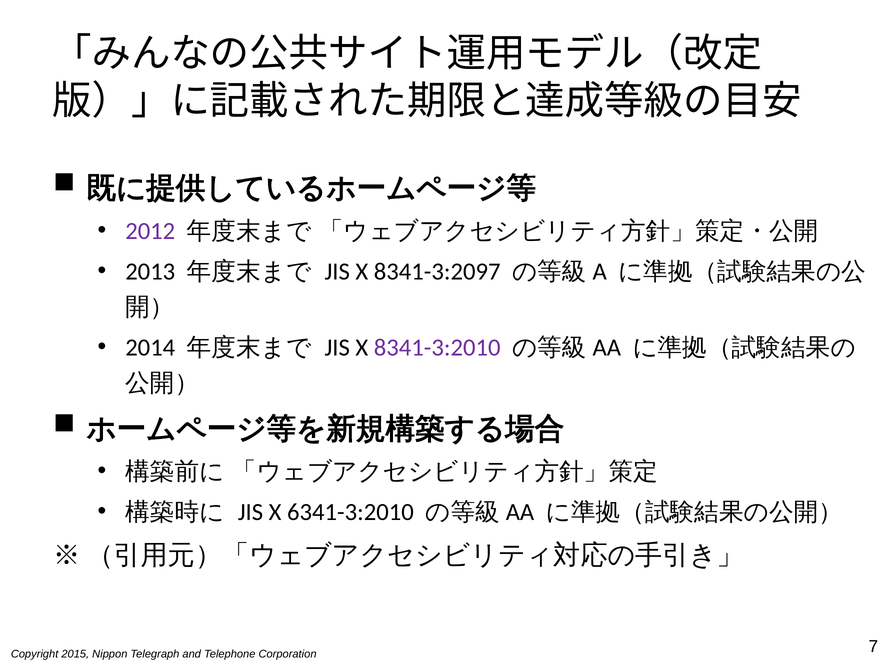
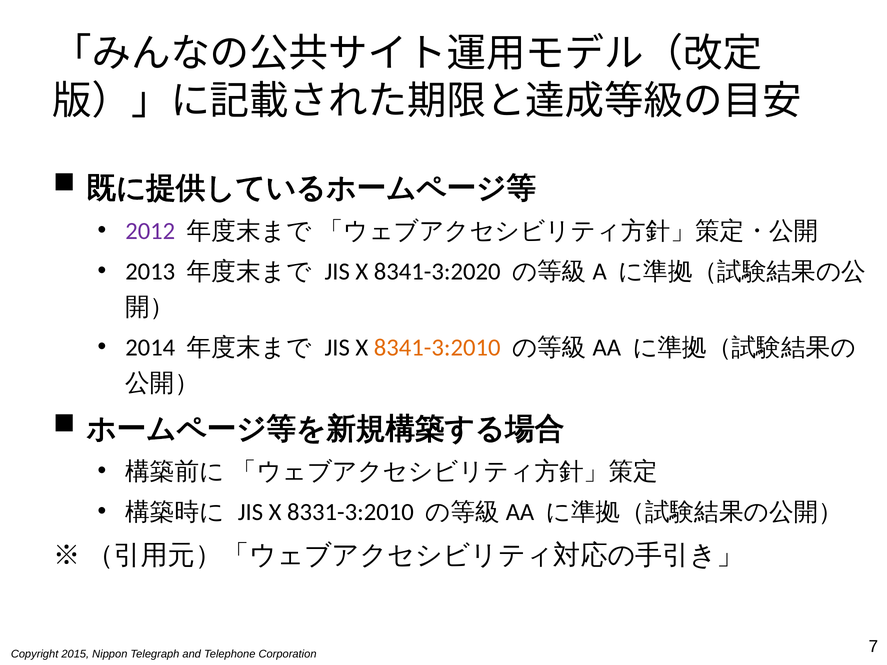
8341-3:2097: 8341-3:2097 -> 8341-3:2020 (437, 272)
8341-3:2010 colour: purple -> orange (437, 348)
6341-3:2010: 6341-3:2010 -> 8331-3:2010 (350, 512)
